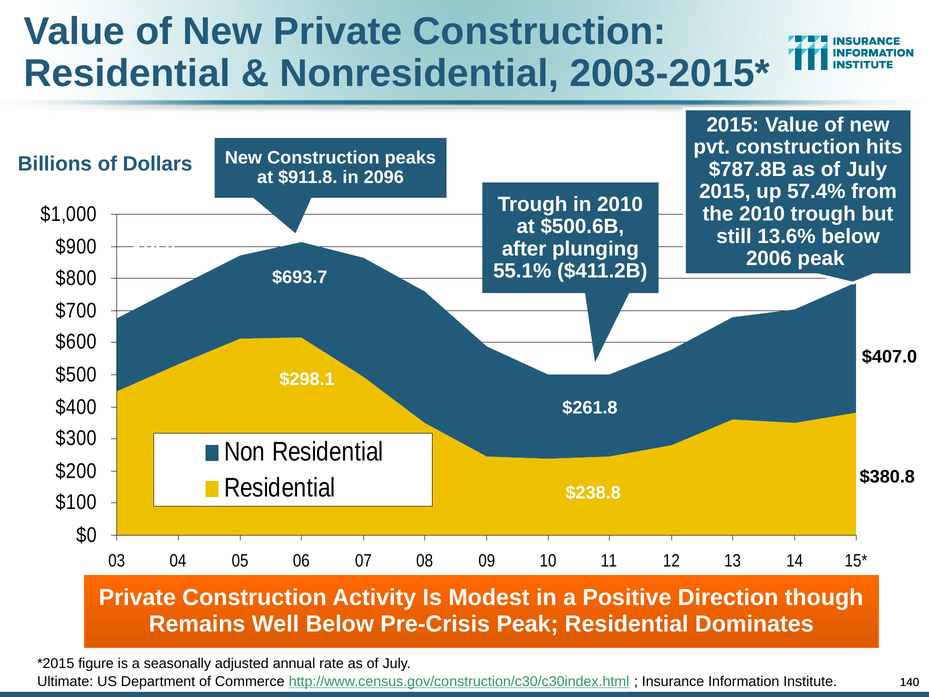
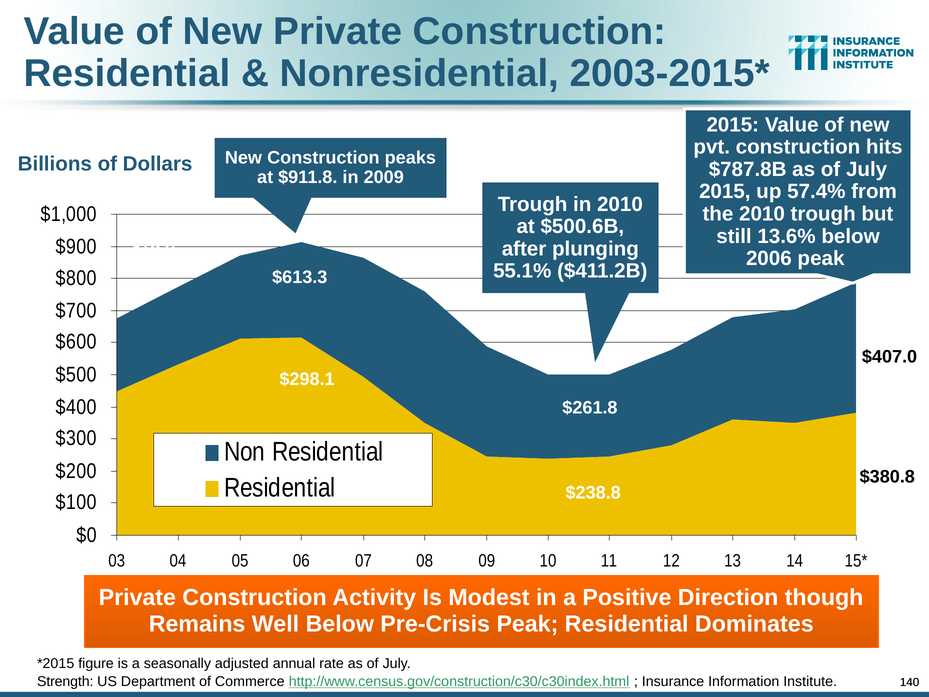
2096: 2096 -> 2009 (384, 177)
$693.7: $693.7 -> $613.3 (300, 277)
Ultimate: Ultimate -> Strength (65, 681)
